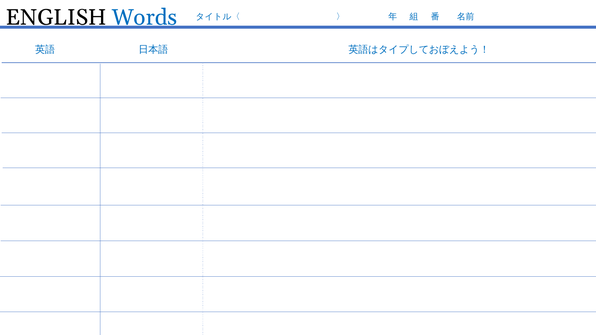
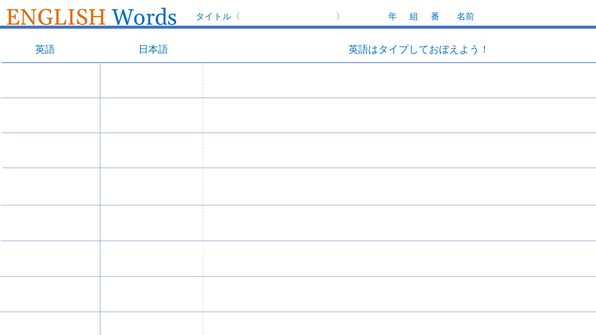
ENGLISH colour: black -> orange (56, 18)
